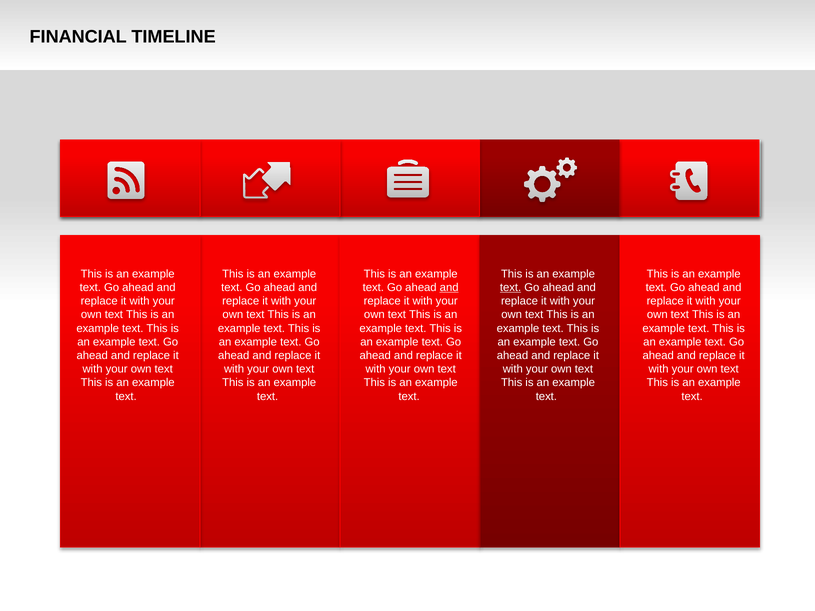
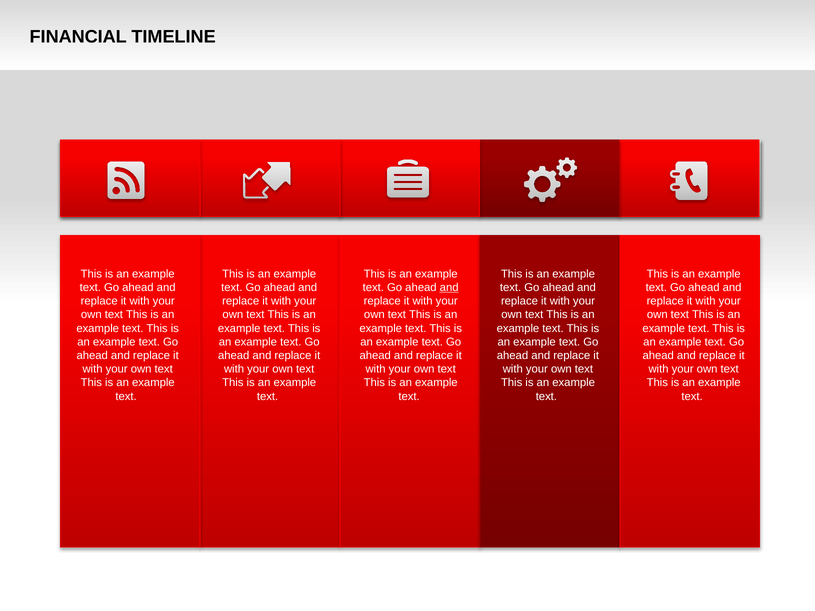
text underline: present -> none (511, 288)
